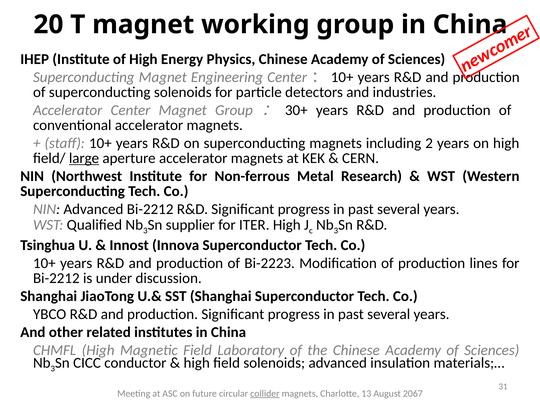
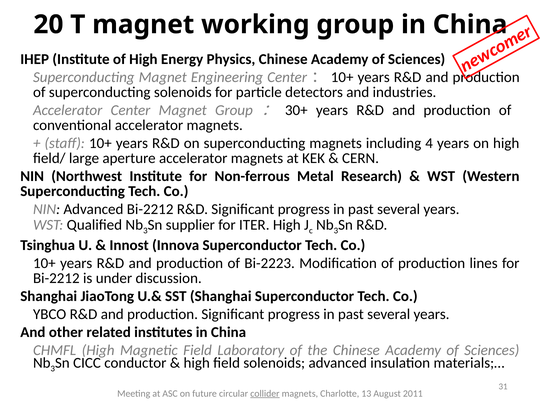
2: 2 -> 4 (429, 143)
large underline: present -> none (84, 158)
2067: 2067 -> 2011 (413, 394)
